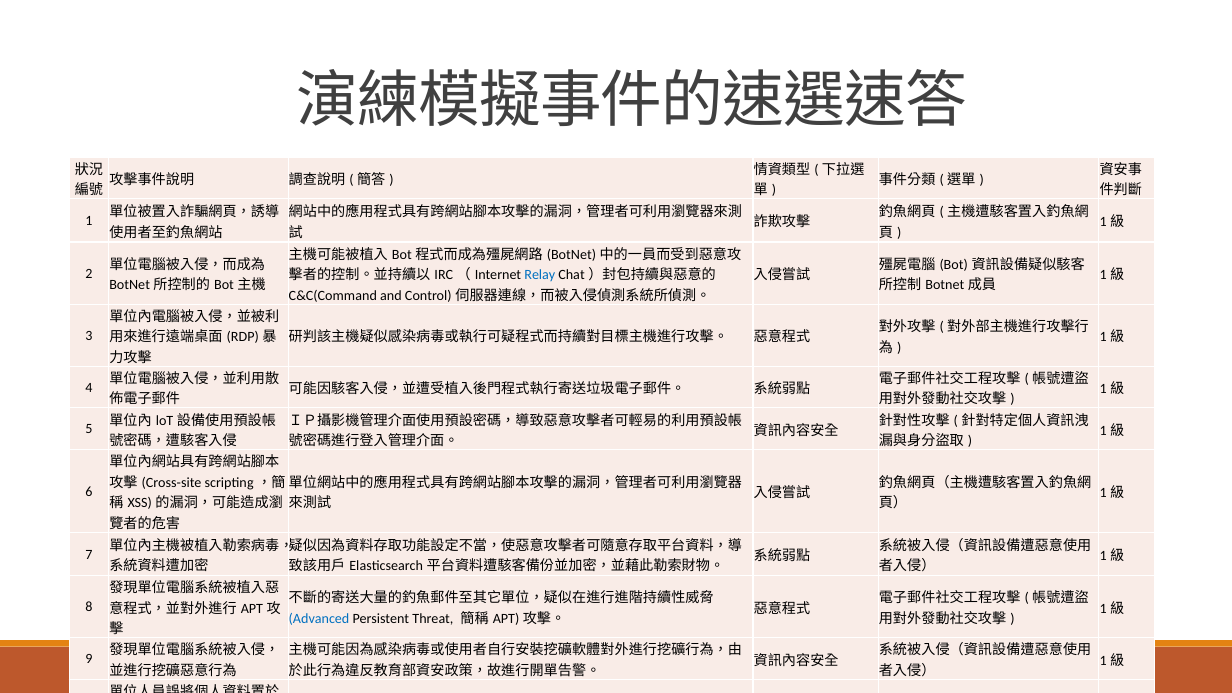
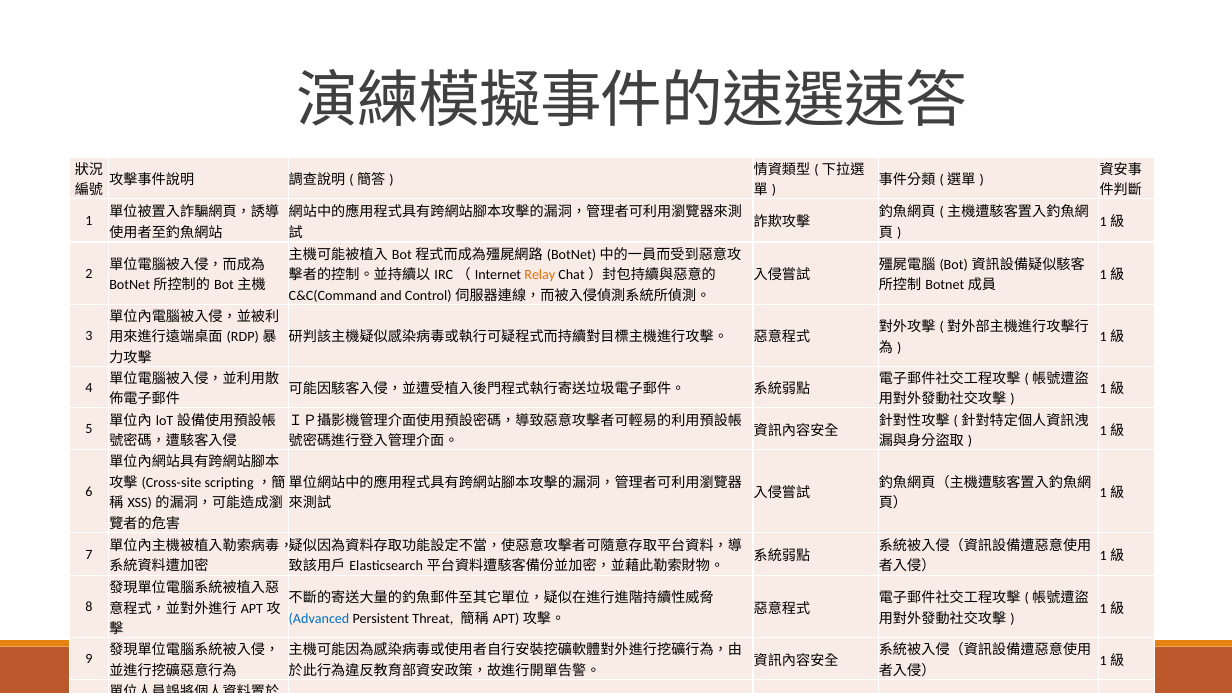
Relay colour: blue -> orange (540, 275)
